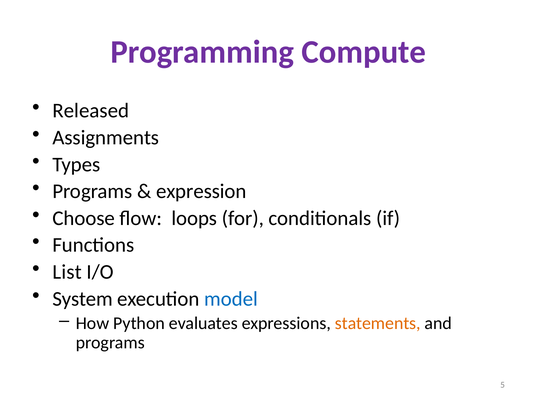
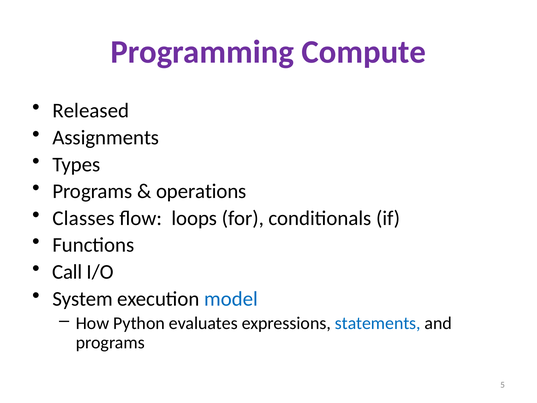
expression: expression -> operations (201, 191)
Choose: Choose -> Classes (84, 218)
List: List -> Call (67, 272)
statements colour: orange -> blue (378, 323)
